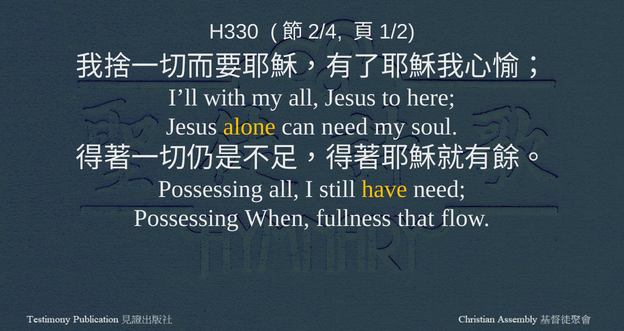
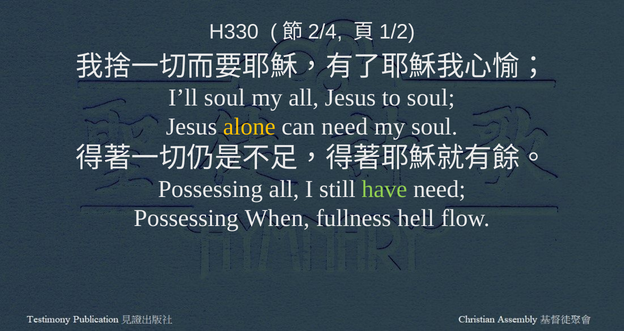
I’ll with: with -> soul (225, 98)
to here: here -> soul (431, 98)
have colour: yellow -> light green (384, 189)
that: that -> hell (416, 218)
